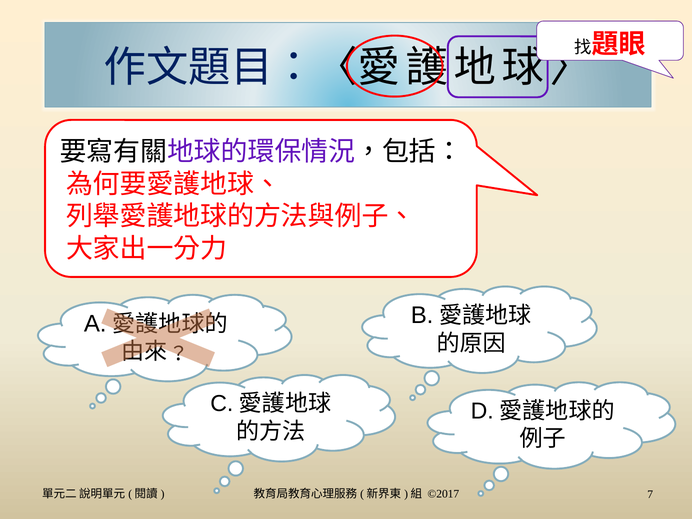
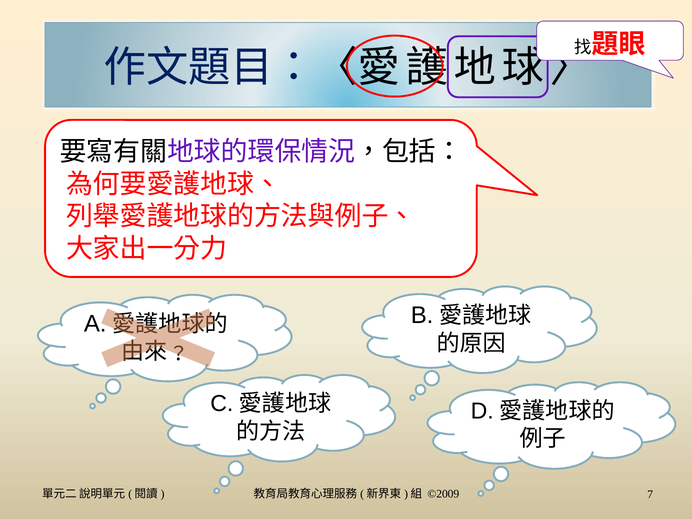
©2017: ©2017 -> ©2009 (443, 494)
